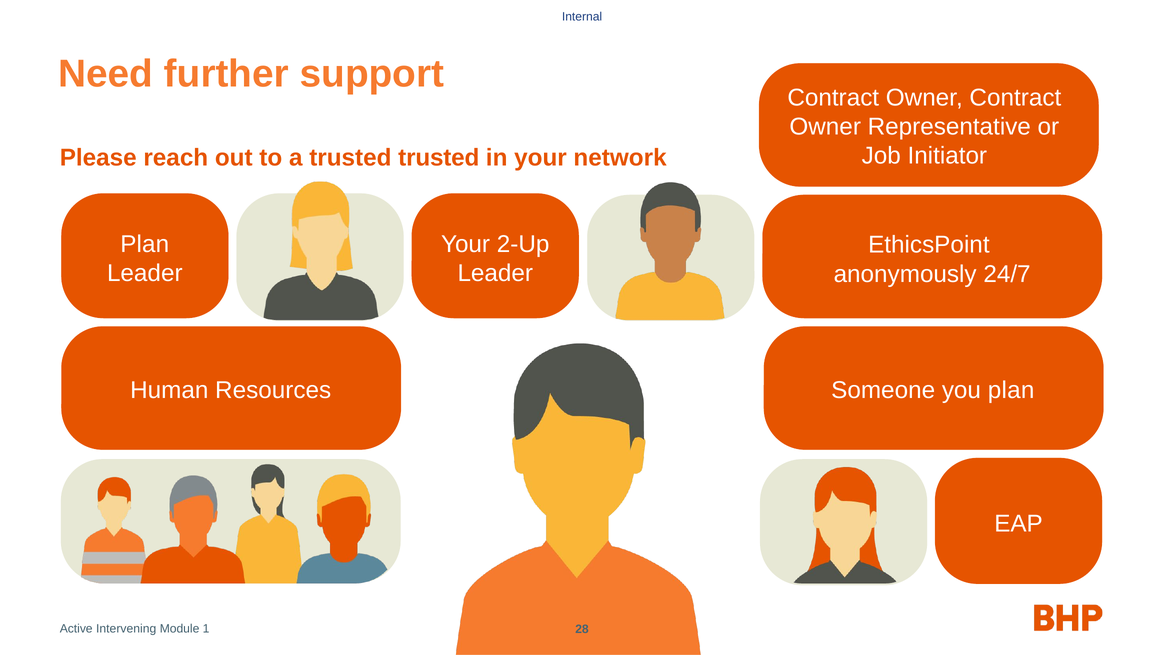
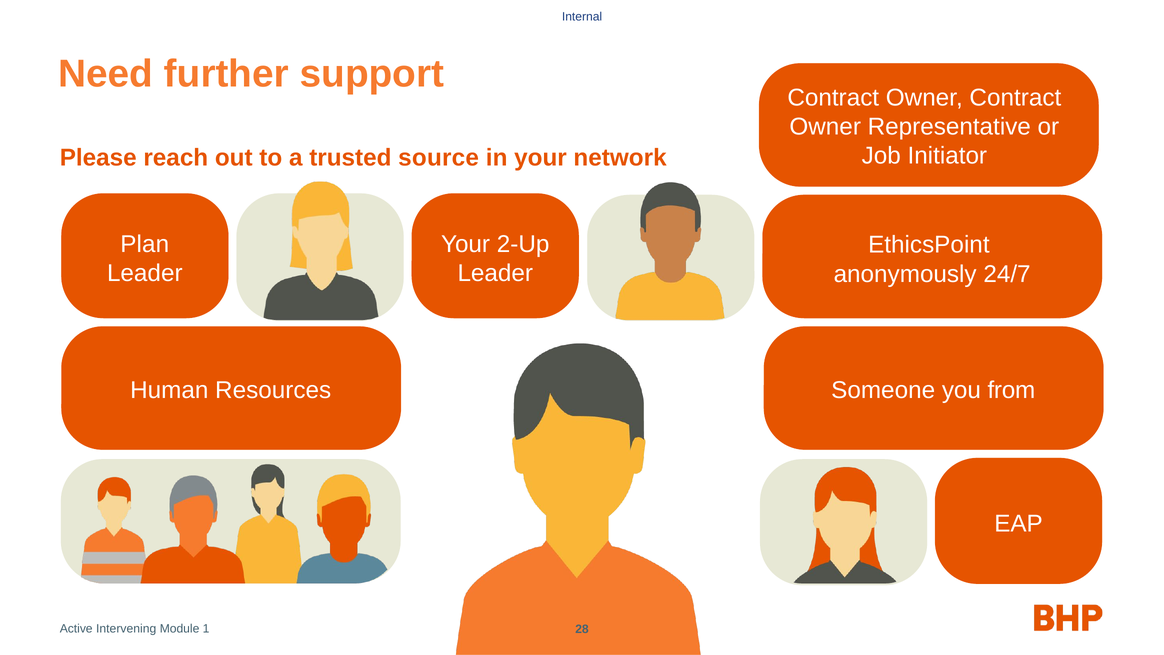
trusted trusted: trusted -> source (439, 158)
you plan: plan -> from (1011, 390)
